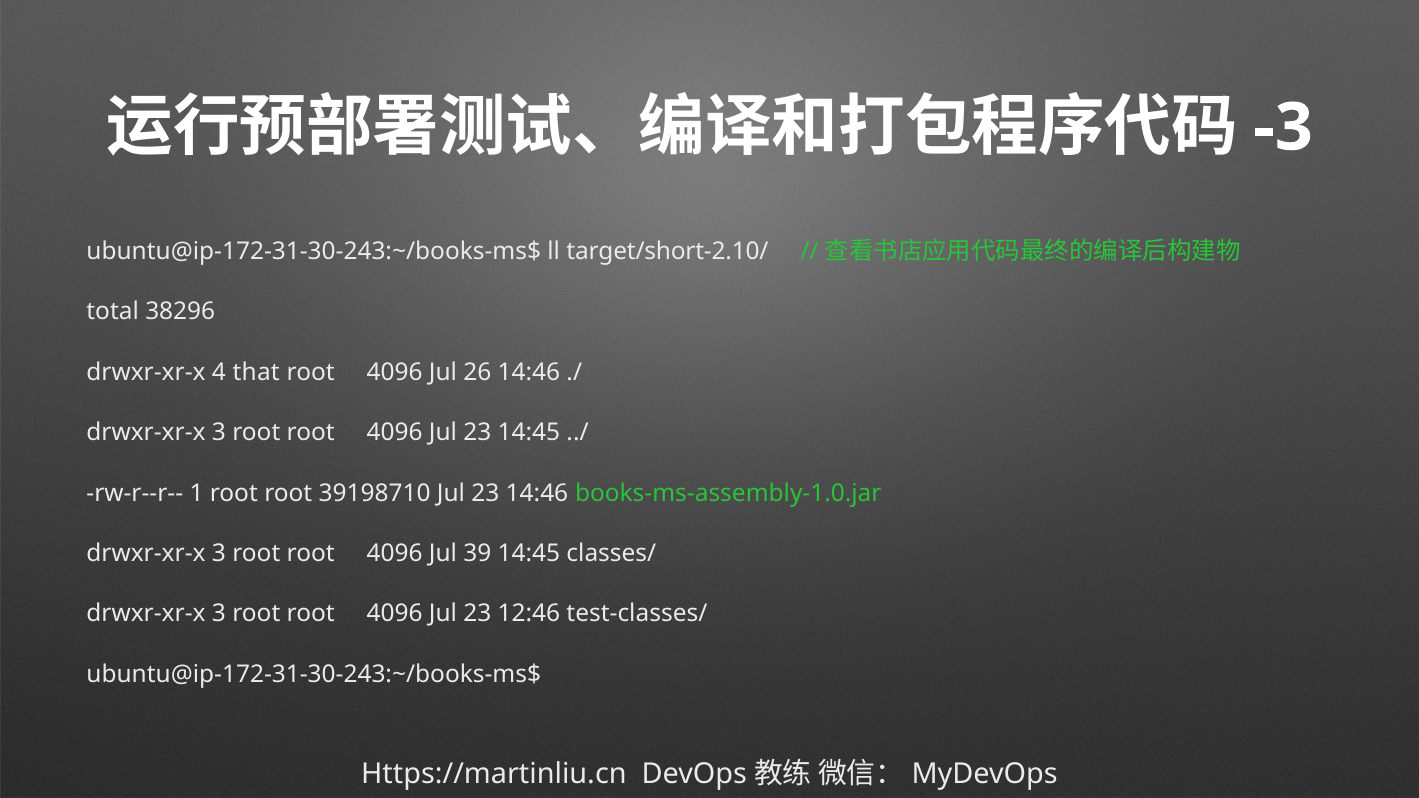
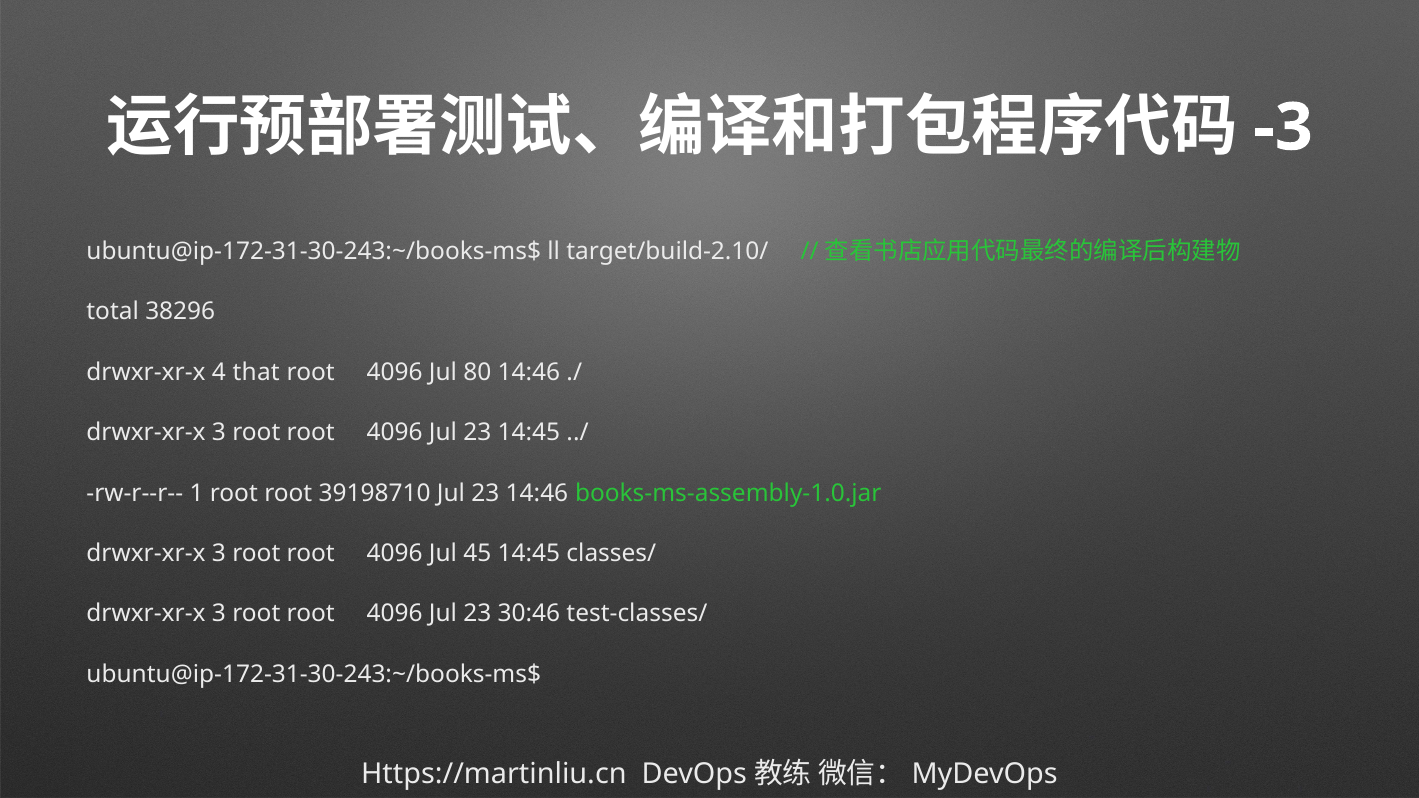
target/short-2.10/: target/short-2.10/ -> target/build-2.10/ (667, 251)
26: 26 -> 80 (477, 372)
39: 39 -> 45 (477, 553)
12:46: 12:46 -> 30:46 (529, 614)
